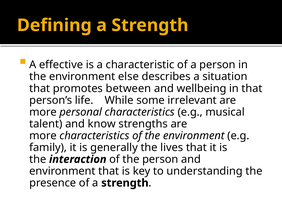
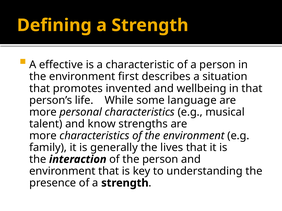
else: else -> first (128, 77)
between: between -> invented (128, 89)
irrelevant: irrelevant -> language (192, 100)
